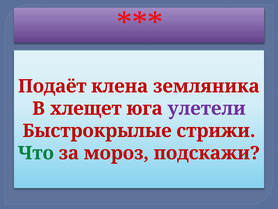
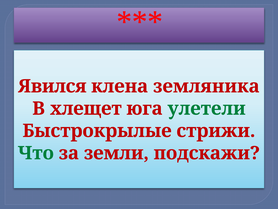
Подаёт: Подаёт -> Явился (52, 86)
улетели colour: purple -> green (207, 108)
мороз: мороз -> земли (116, 153)
